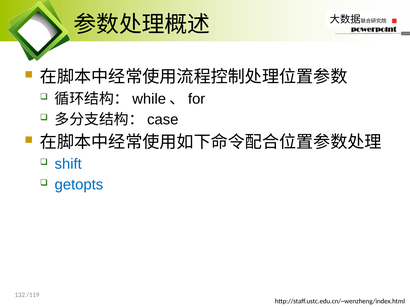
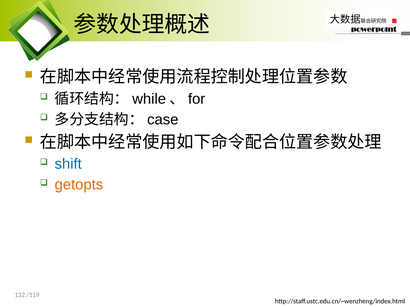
getopts colour: blue -> orange (79, 185)
